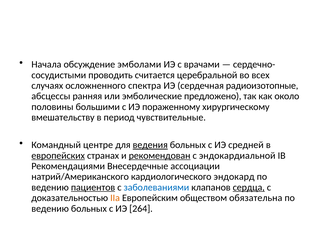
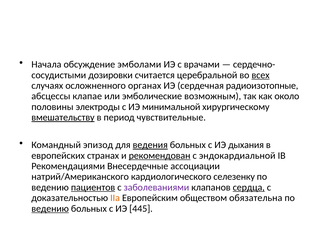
проводить: проводить -> дозировки (111, 75)
всех underline: none -> present (261, 75)
спектра: спектра -> органах (145, 86)
ранняя: ранняя -> клапае (87, 96)
предложено: предложено -> возможным (213, 96)
большими: большими -> электроды (98, 107)
пораженному: пораженному -> минимальной (171, 107)
вмешательству underline: none -> present (63, 118)
центре: центре -> эпизод (98, 145)
средней: средней -> дыхания (246, 145)
европейских underline: present -> none (58, 156)
эндокард: эндокард -> селезенку (234, 177)
заболеваниями colour: blue -> purple (156, 188)
ведению underline: none -> present (50, 209)
264: 264 -> 445 (141, 209)
